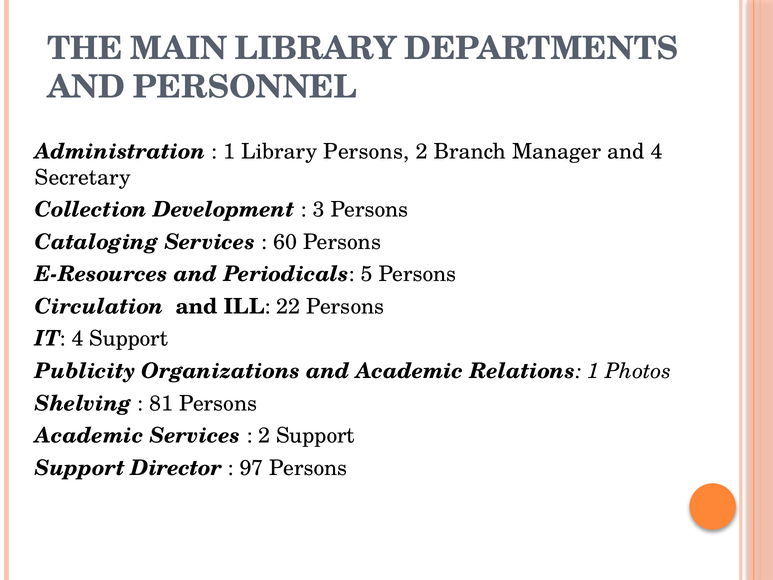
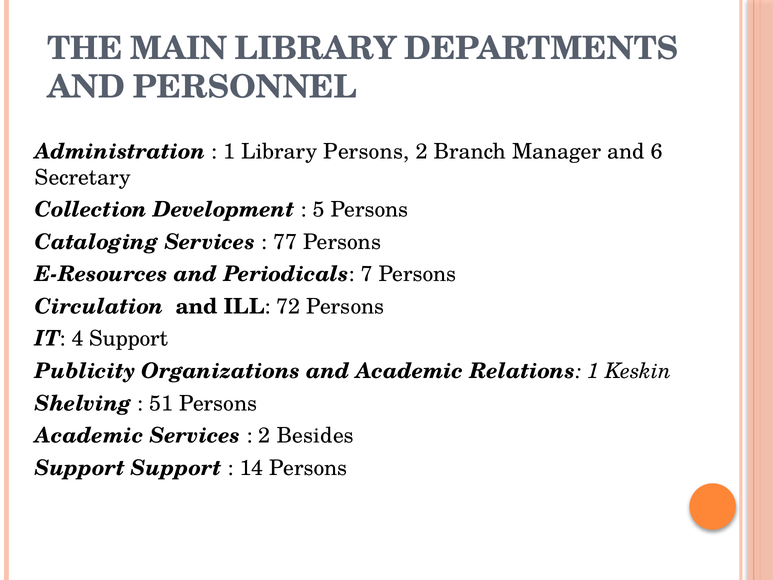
and 4: 4 -> 6 (657, 152)
3: 3 -> 5 (319, 210)
60: 60 -> 77 (285, 242)
5: 5 -> 7 (367, 274)
22: 22 -> 72 (288, 306)
Photos: Photos -> Keskin (638, 371)
81: 81 -> 51 (161, 403)
2 Support: Support -> Besides (315, 436)
Support Director: Director -> Support (176, 468)
97: 97 -> 14 (251, 468)
